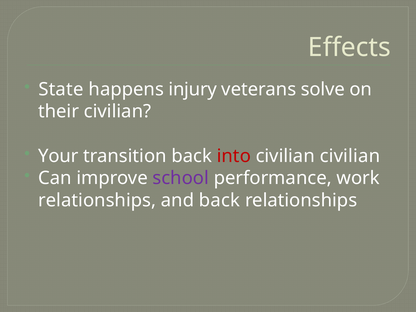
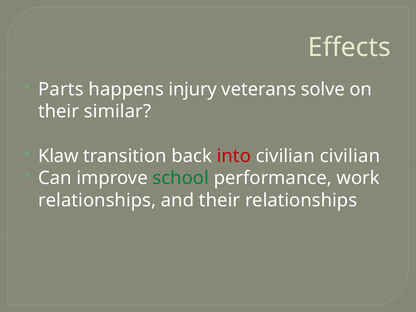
State: State -> Parts (61, 89)
their civilian: civilian -> similar (117, 112)
Your: Your -> Klaw (58, 156)
school colour: purple -> green (181, 178)
and back: back -> their (220, 200)
